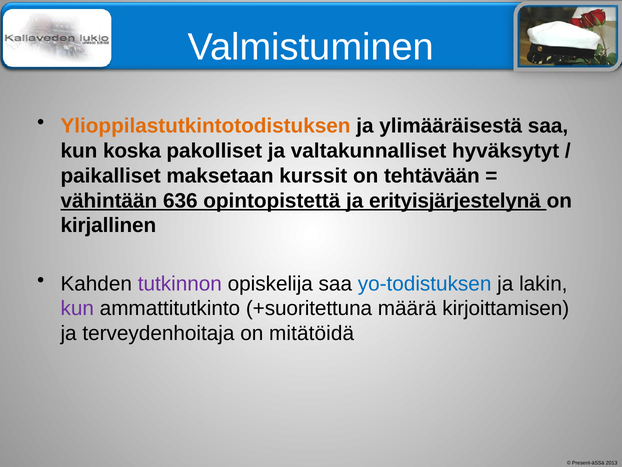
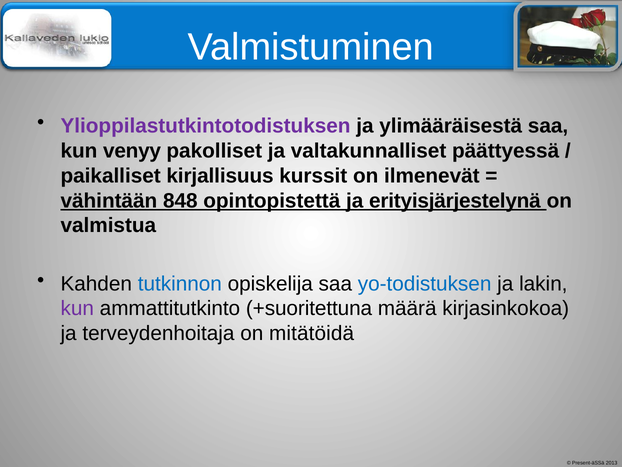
Ylioppilastutkintotodistuksen colour: orange -> purple (206, 126)
koska: koska -> venyy (132, 151)
hyväksytyt: hyväksytyt -> päättyessä (506, 151)
maksetaan: maksetaan -> kirjallisuus (220, 176)
tehtävään: tehtävään -> ilmenevät (432, 176)
636: 636 -> 848 (180, 200)
kirjallinen: kirjallinen -> valmistua (108, 225)
tutkinnon colour: purple -> blue (180, 283)
kirjoittamisen: kirjoittamisen -> kirjasinkokoa (506, 308)
